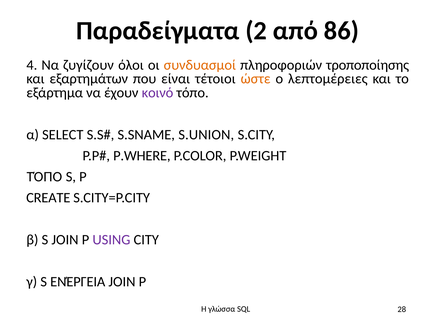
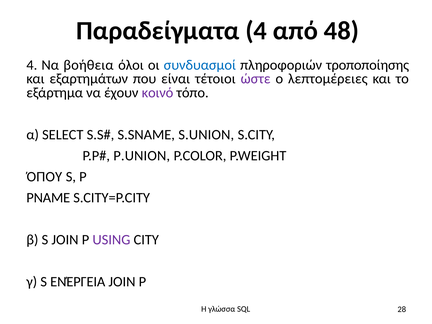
Παραδείγματα 2: 2 -> 4 (256, 31)
86: 86 -> 48 (341, 31)
ζυγίζουν: ζυγίζουν -> βοήθεια (88, 65)
συνδυασμοί colour: orange -> blue (200, 65)
ώστε colour: orange -> purple (256, 79)
P.WHERE: P.WHERE -> P.UNION (142, 156)
ΤΌΠΟ: ΤΌΠΟ -> ΌΠΟΥ (44, 177)
CREATE: CREATE -> PNAME (48, 198)
